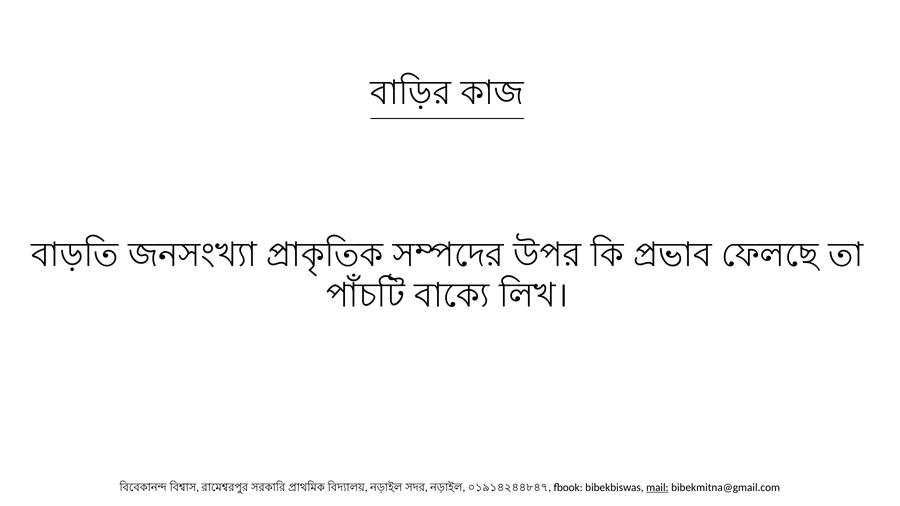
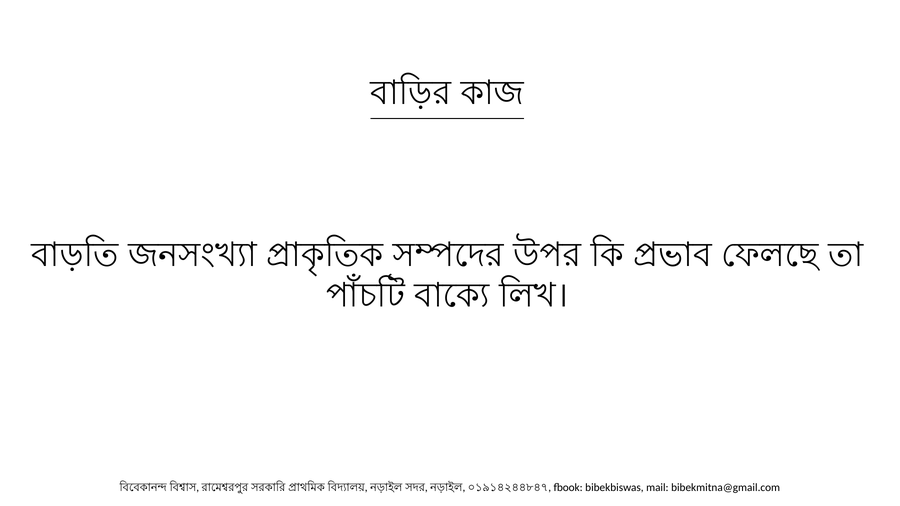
mail underline: present -> none (657, 488)
